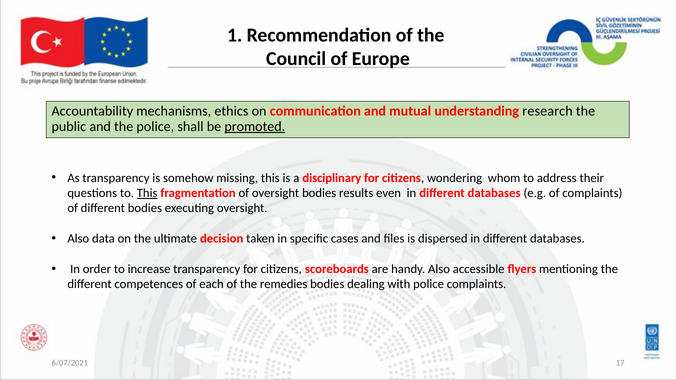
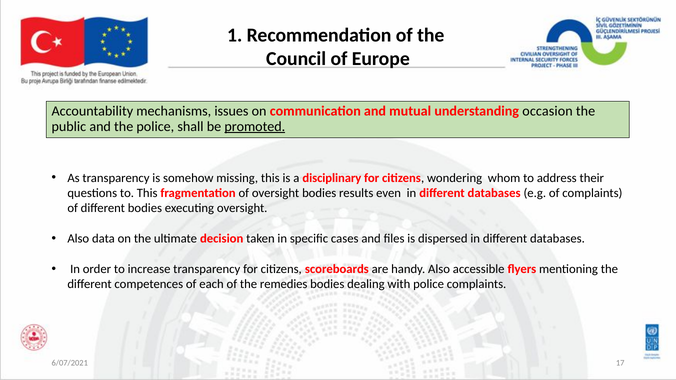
ethics: ethics -> issues (231, 111)
research: research -> occasion (548, 111)
This underline: present -> none (147, 193)
